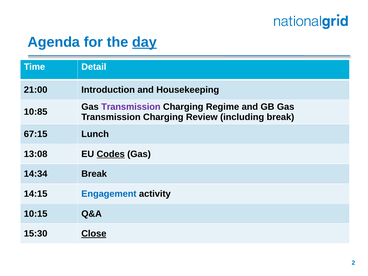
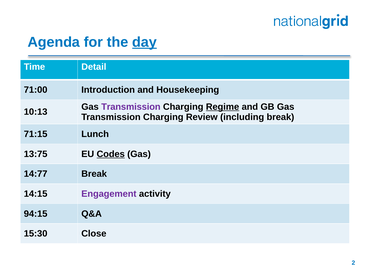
21:00: 21:00 -> 71:00 (36, 90)
Regime underline: none -> present (223, 107)
10:85: 10:85 -> 10:13 (36, 112)
67:15: 67:15 -> 71:15 (36, 134)
13:08: 13:08 -> 13:75 (36, 154)
14:34: 14:34 -> 14:77 (36, 174)
Engagement colour: blue -> purple (109, 194)
10:15: 10:15 -> 94:15 (36, 214)
Close underline: present -> none (94, 234)
